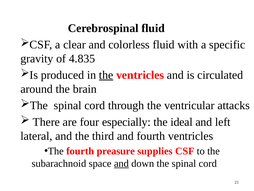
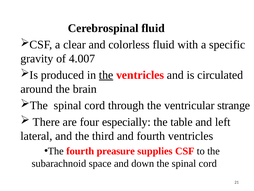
4.835: 4.835 -> 4.007 (82, 58)
attacks: attacks -> strange (234, 105)
ideal: ideal -> table (182, 122)
and underline: present -> none (121, 163)
